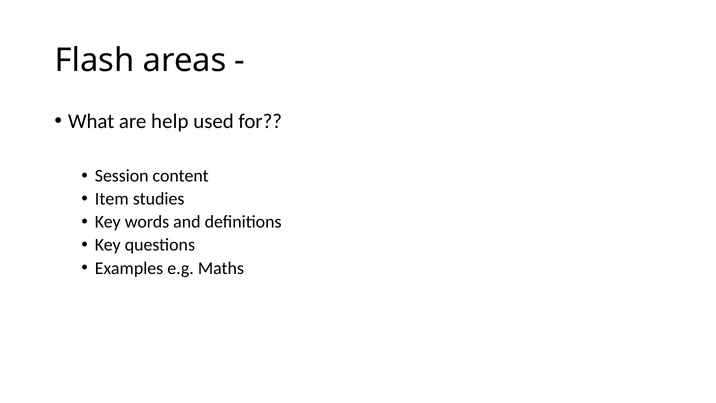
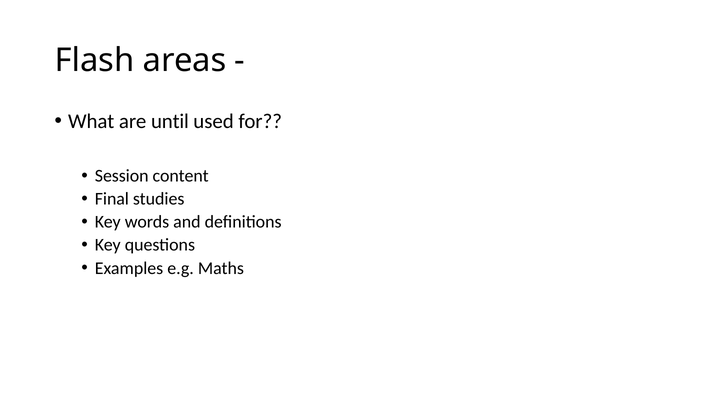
help: help -> until (170, 121)
Item: Item -> Final (112, 199)
